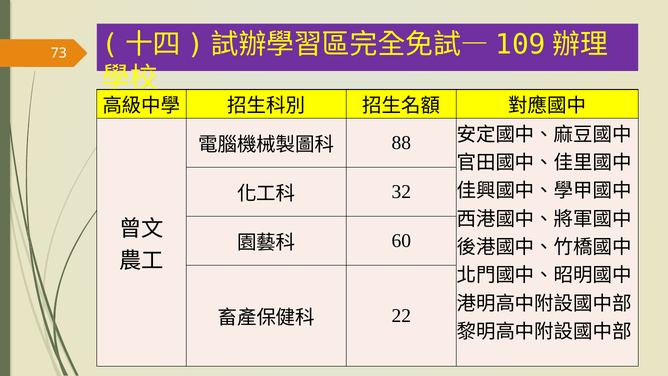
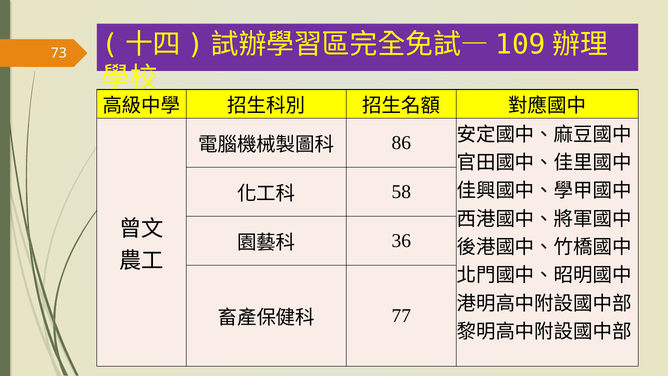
88: 88 -> 86 (401, 143)
32: 32 -> 58 (401, 192)
60: 60 -> 36 (401, 241)
22: 22 -> 77 (401, 316)
